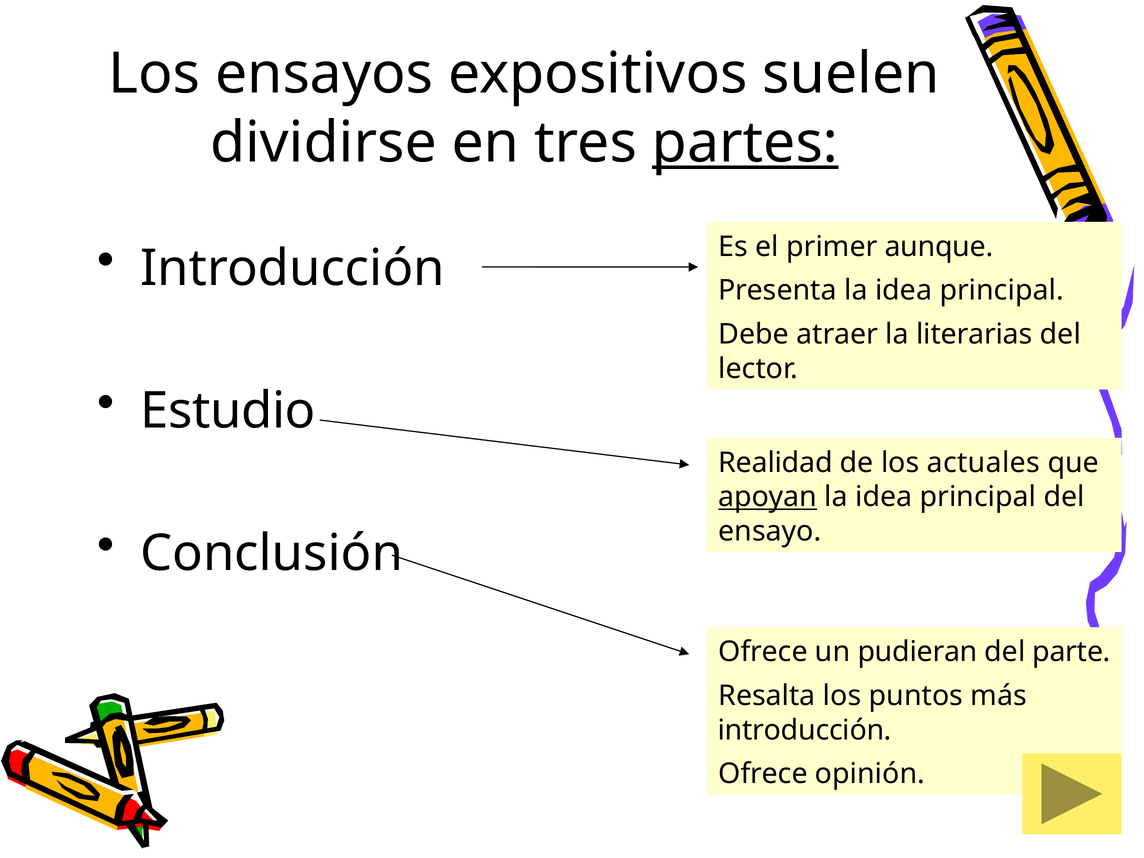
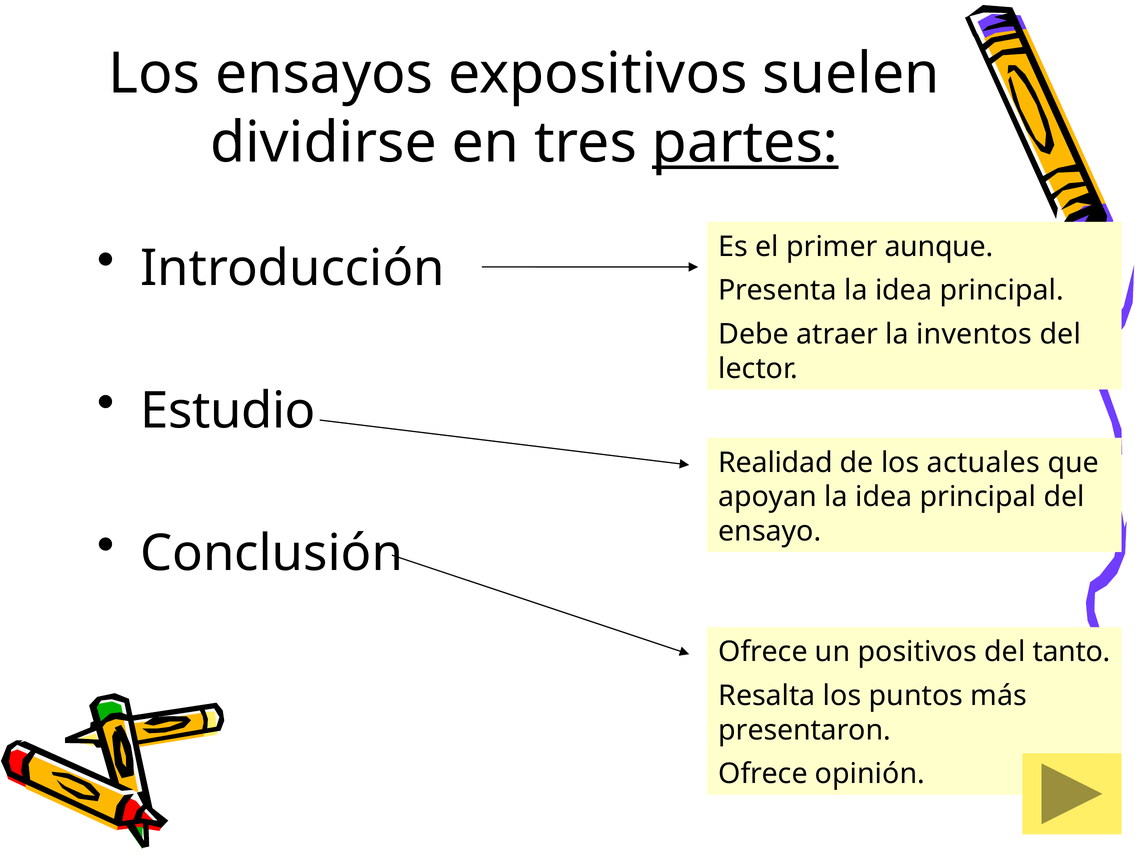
literarias: literarias -> inventos (974, 334)
apoyan underline: present -> none (768, 497)
pudieran: pudieran -> positivos (917, 652)
parte: parte -> tanto (1071, 652)
introducción: introducción -> presentaron (805, 730)
